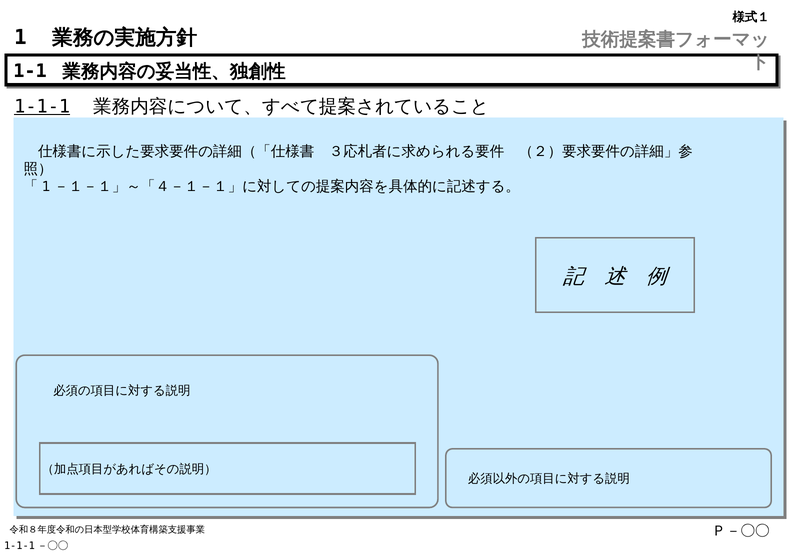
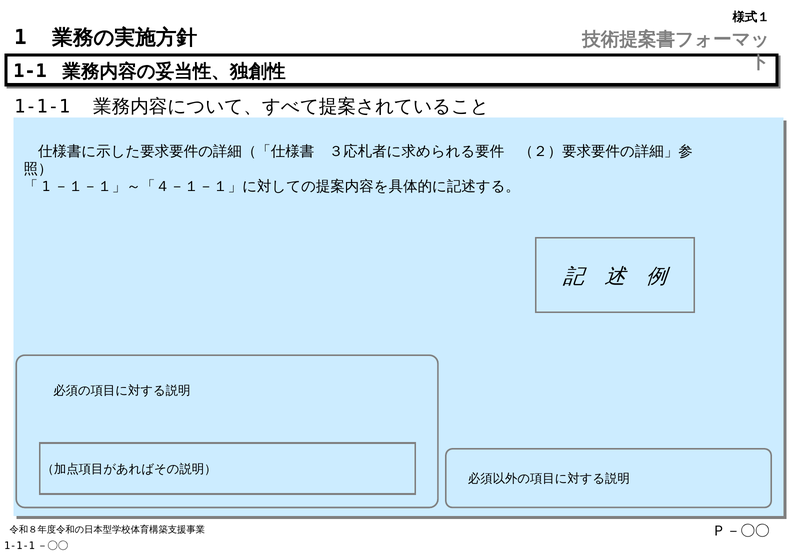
1-1-1 underline: present -> none (42, 106)
